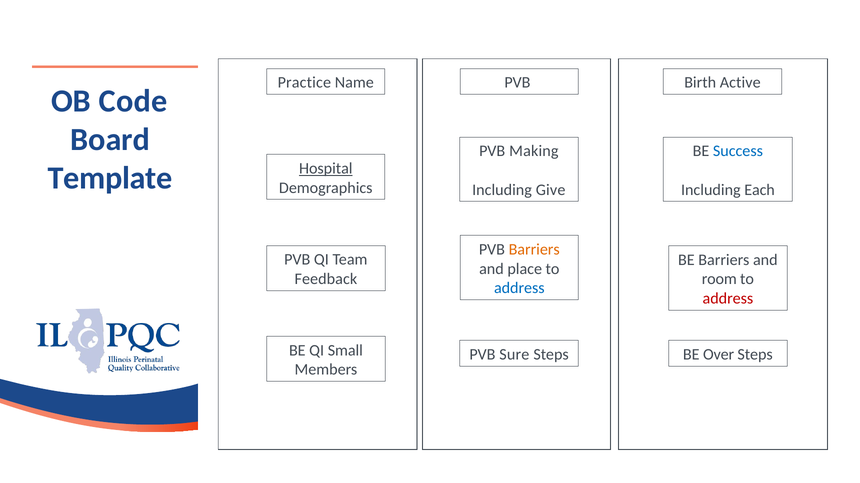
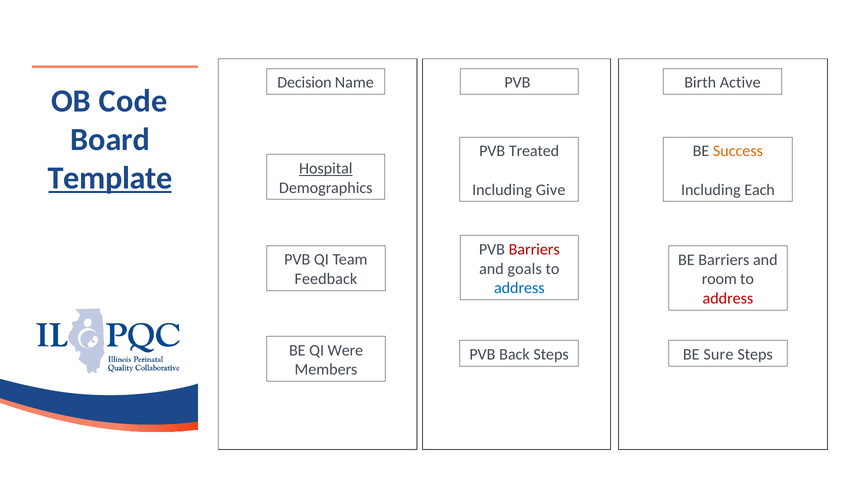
Practice: Practice -> Decision (304, 83)
Making: Making -> Treated (534, 151)
Success colour: blue -> orange (738, 151)
Template underline: none -> present (110, 179)
Barriers colour: orange -> red (534, 250)
place: place -> goals (525, 269)
Small: Small -> Were (345, 351)
Sure: Sure -> Back (514, 355)
Over: Over -> Sure (718, 355)
